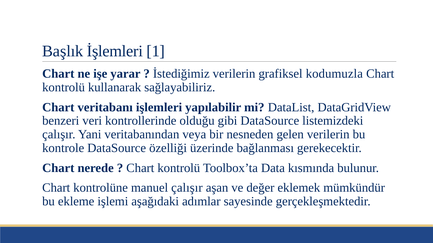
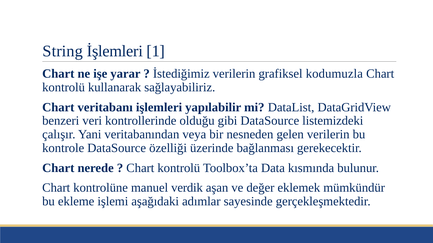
Başlık: Başlık -> String (63, 51)
manuel çalışır: çalışır -> verdik (187, 188)
